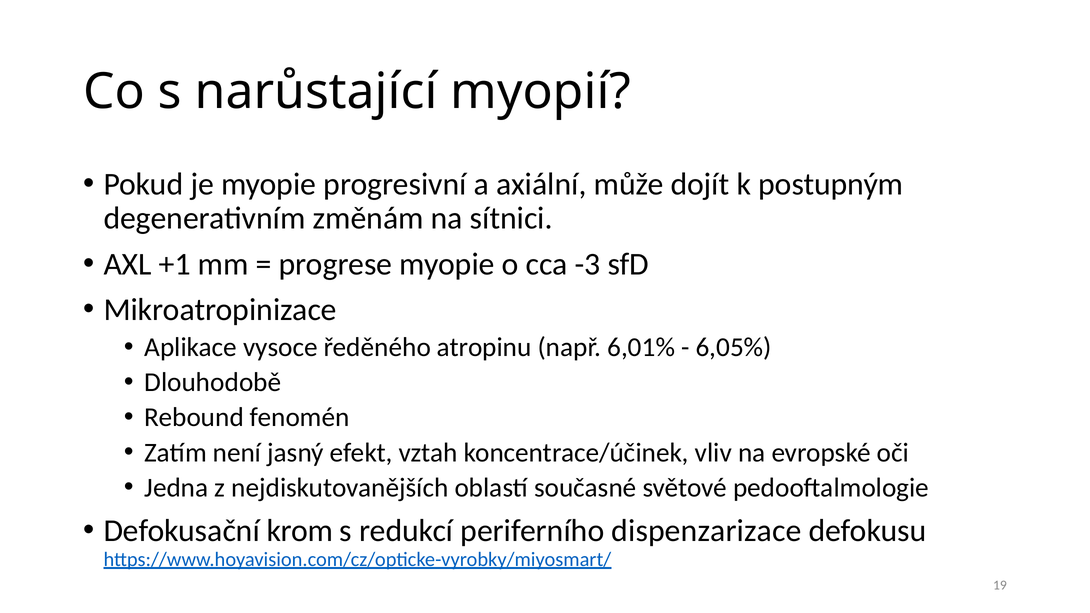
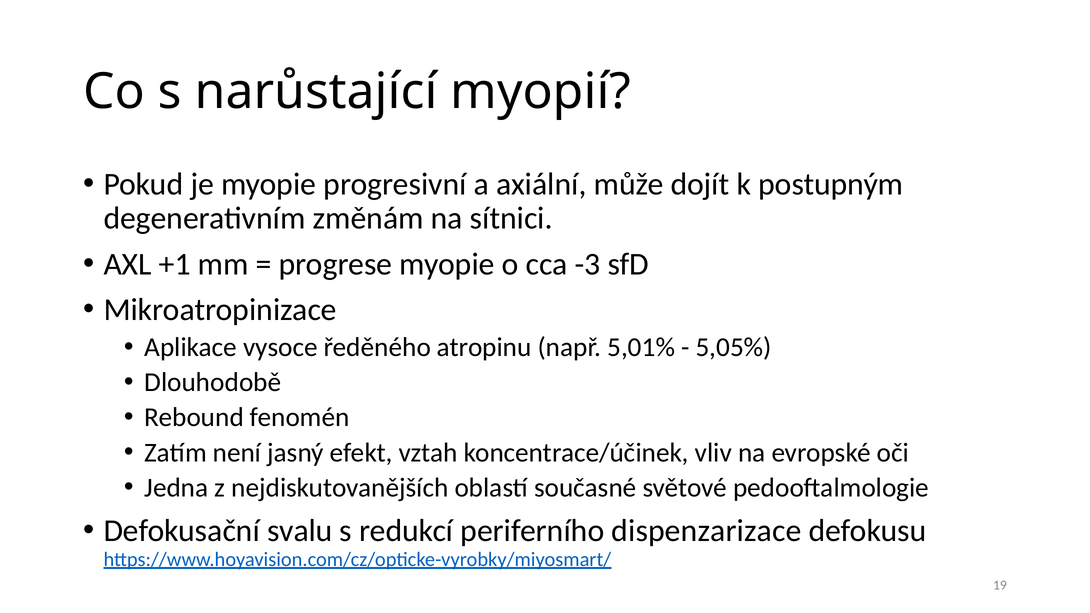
6,01%: 6,01% -> 5,01% (641, 347)
6,05%: 6,05% -> 5,05% (734, 347)
krom: krom -> svalu (300, 531)
